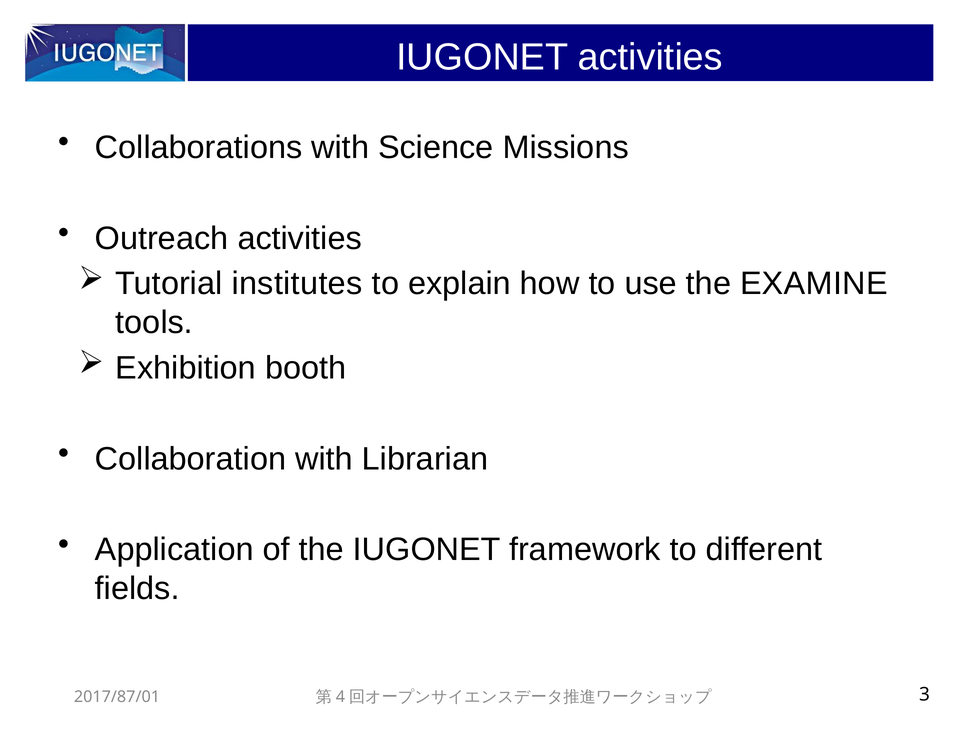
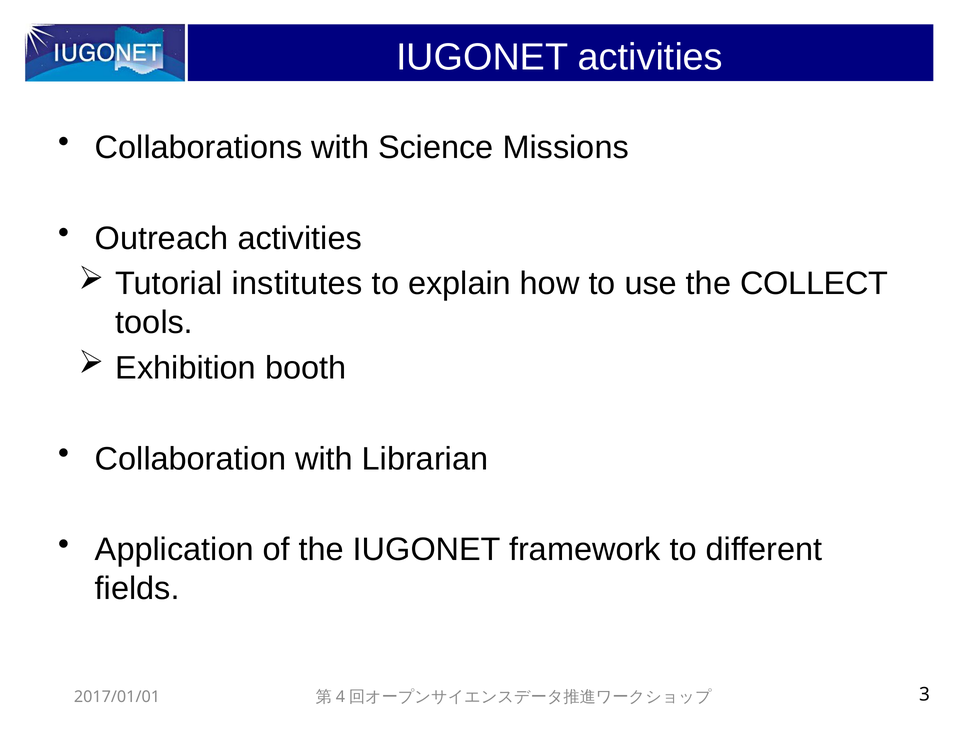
EXAMINE: EXAMINE -> COLLECT (814, 284)
2017/87/01: 2017/87/01 -> 2017/01/01 (117, 697)
